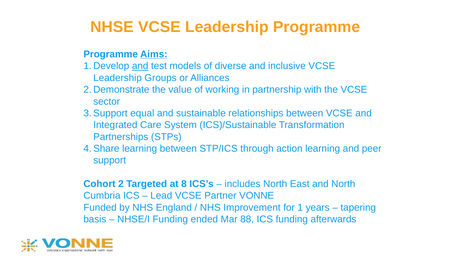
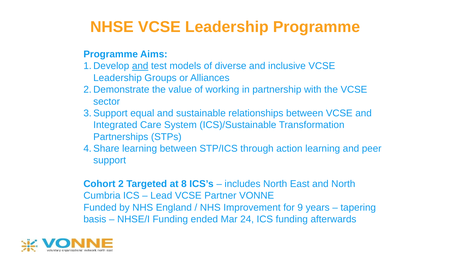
Aims underline: present -> none (154, 54)
1: 1 -> 9 (300, 207)
88: 88 -> 24 (247, 219)
